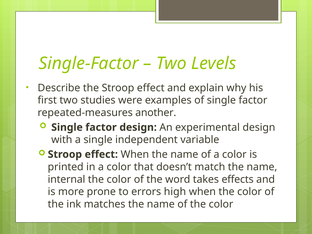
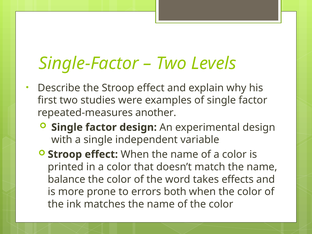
internal: internal -> balance (67, 179)
high: high -> both (175, 192)
